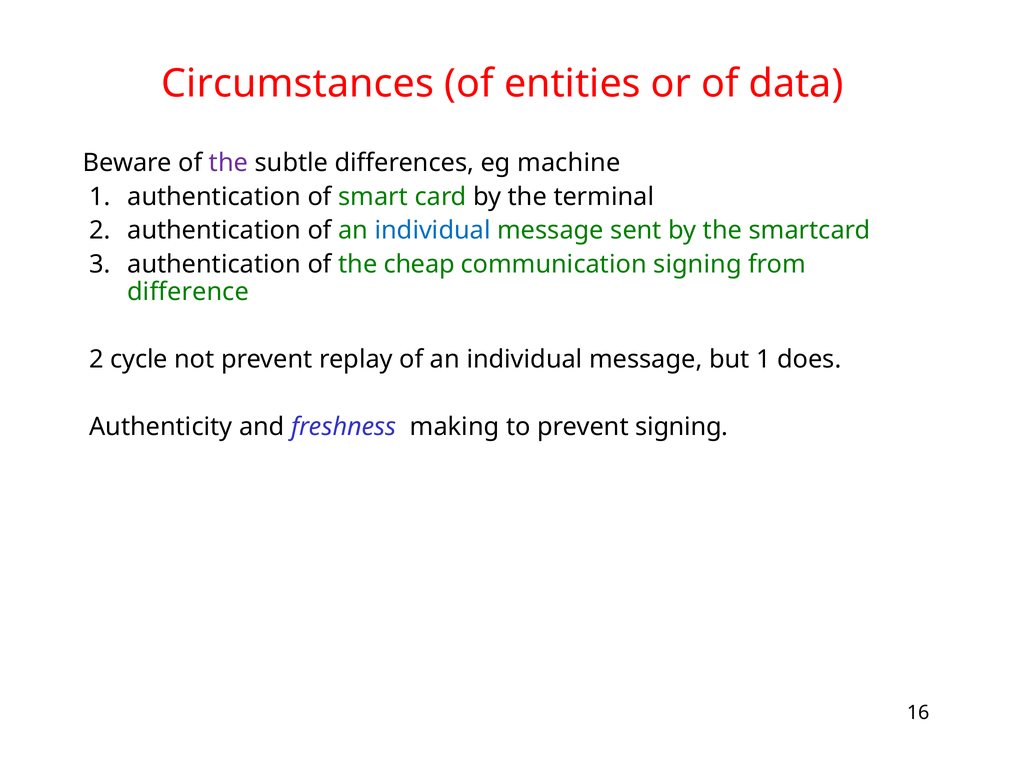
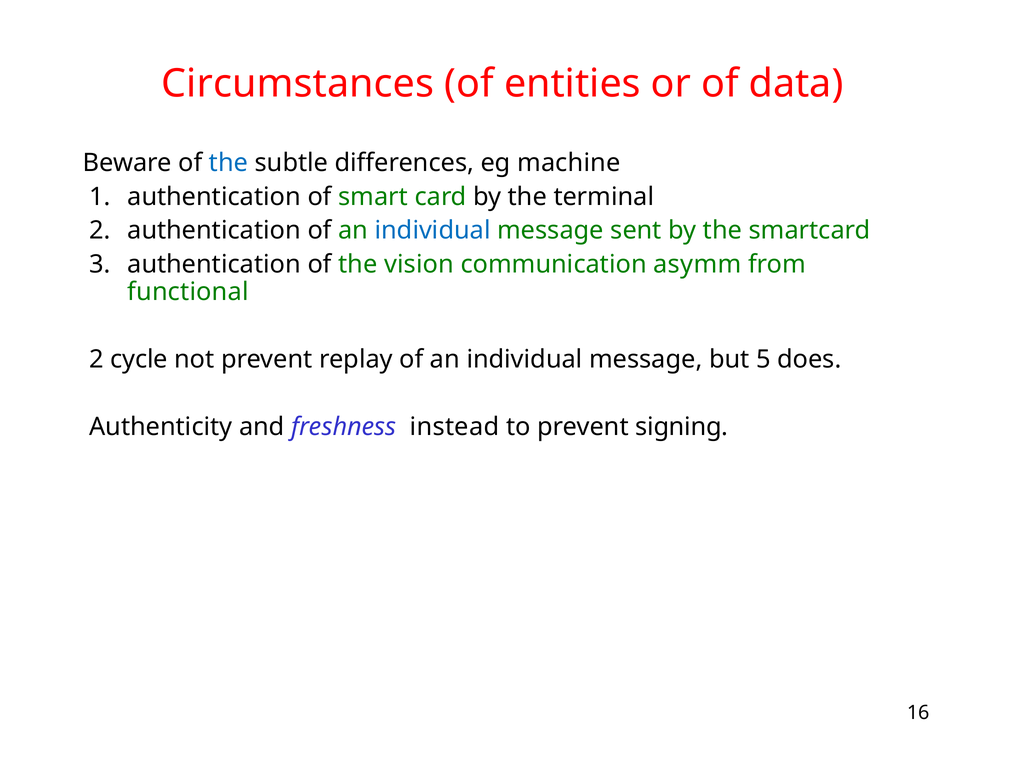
the colour: purple -> blue (228, 163)
cheap: cheap -> vision (419, 264)
communication signing: signing -> asymm (697, 264)
difference: difference -> functional (188, 292)
but 1: 1 -> 5 (763, 359)
making: making -> instead (455, 427)
